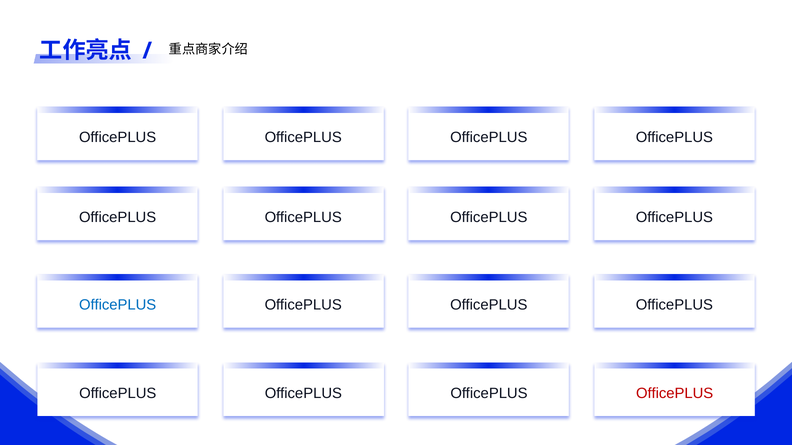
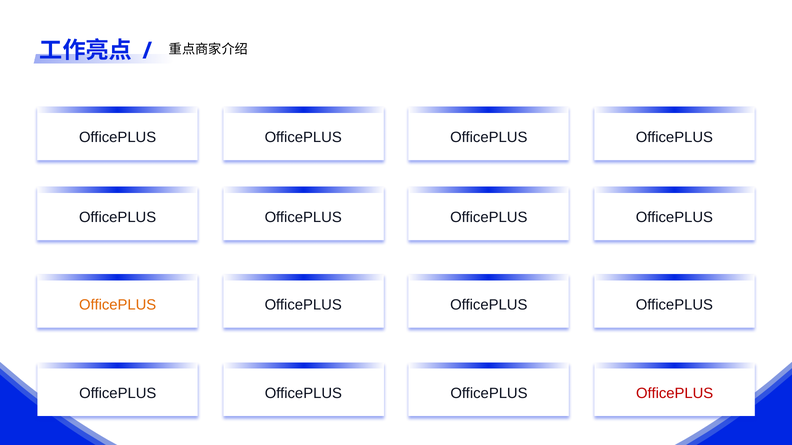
OfficePLUS colour: blue -> orange (118, 305)
